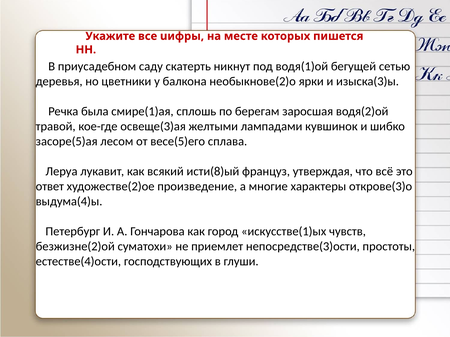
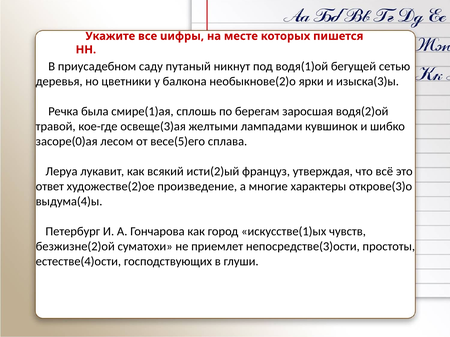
скатерть: скатерть -> путаный (188, 67)
засоре(5)ая: засоре(5)ая -> засоре(0)ая (67, 142)
исти(8)ый: исти(8)ый -> исти(2)ый (213, 172)
